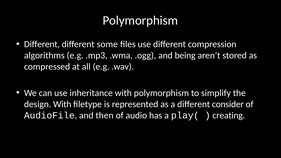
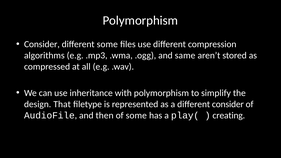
Different: Different -> Consider (42, 44)
being: being -> same (185, 55)
design With: With -> That (62, 104)
of audio: audio -> some (136, 115)
